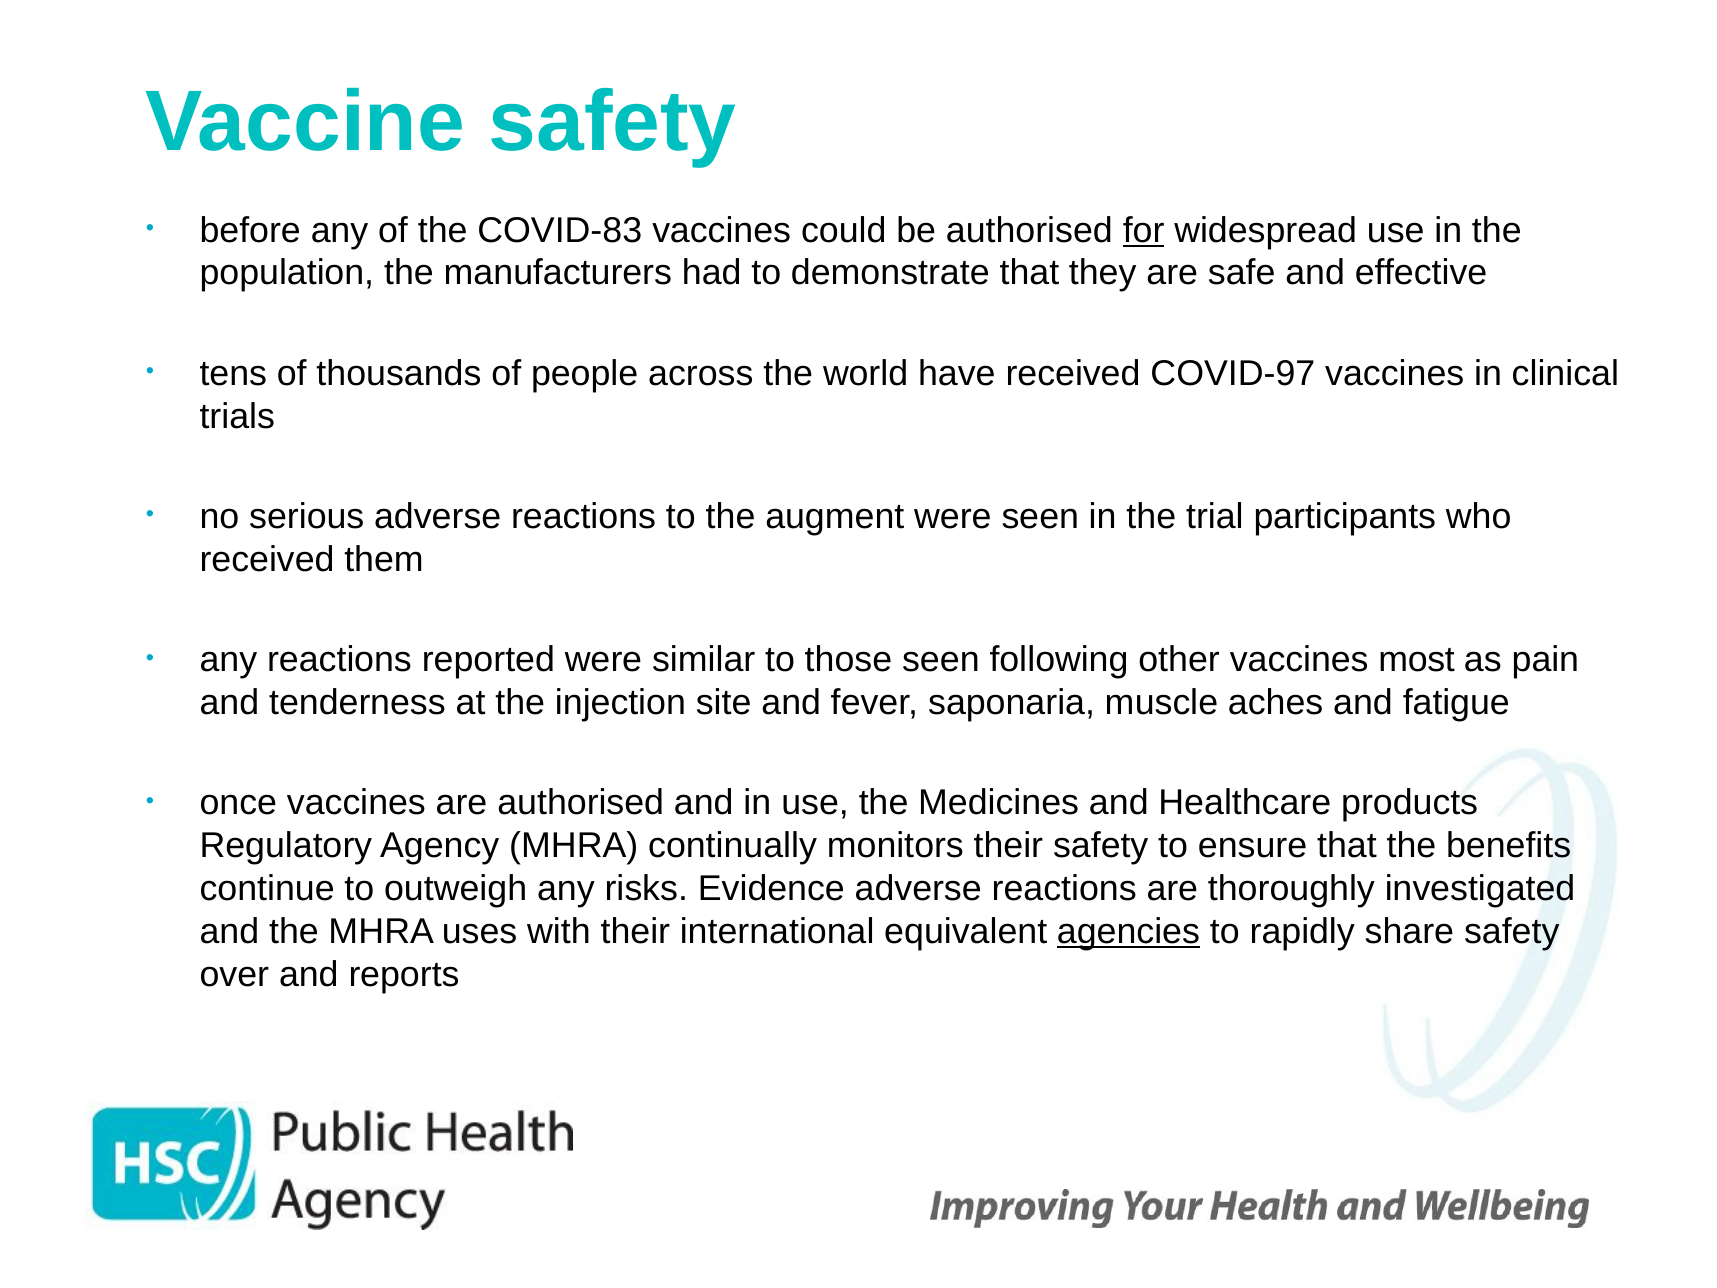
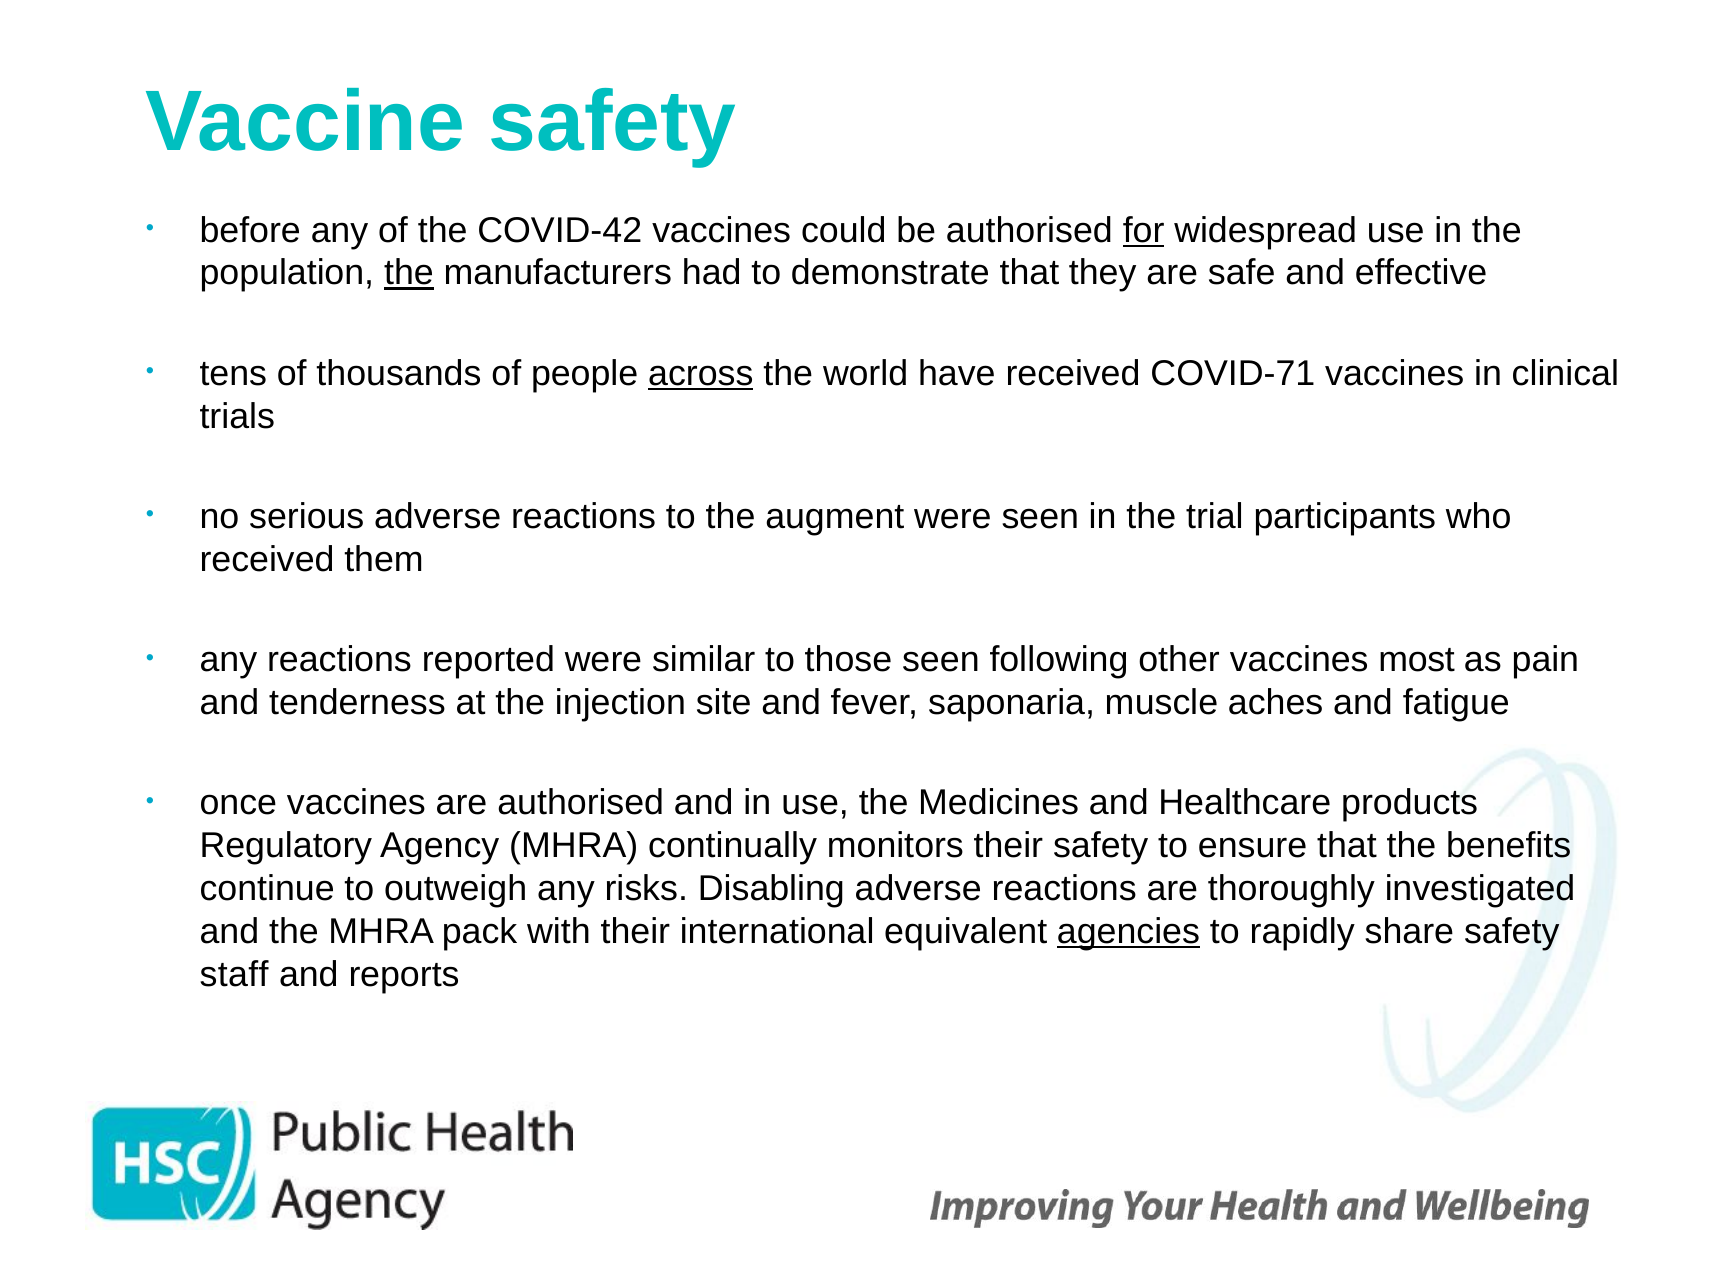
COVID-83: COVID-83 -> COVID-42 (560, 230)
the underline: none -> present (409, 273)
across underline: none -> present (701, 373)
COVID-97: COVID-97 -> COVID-71 (1233, 373)
Evidence: Evidence -> Disabling (771, 888)
uses: uses -> pack (480, 931)
over: over -> staff (234, 974)
